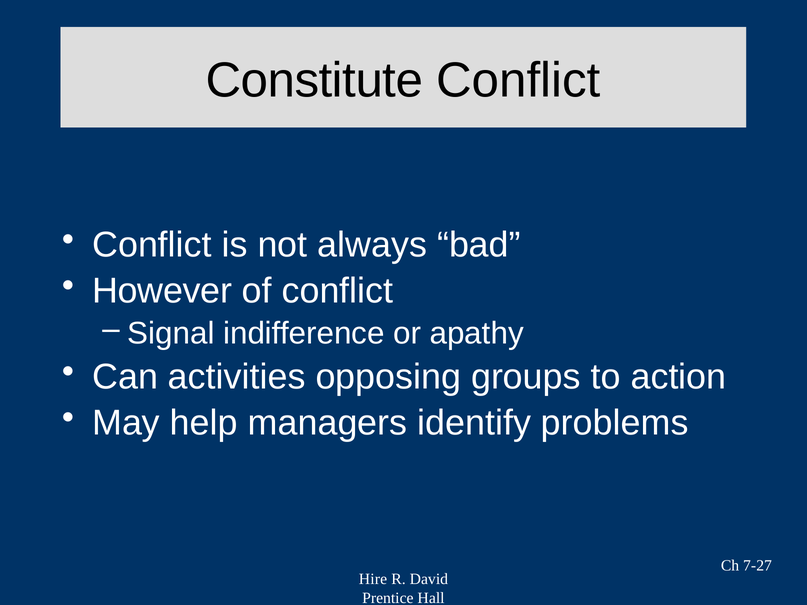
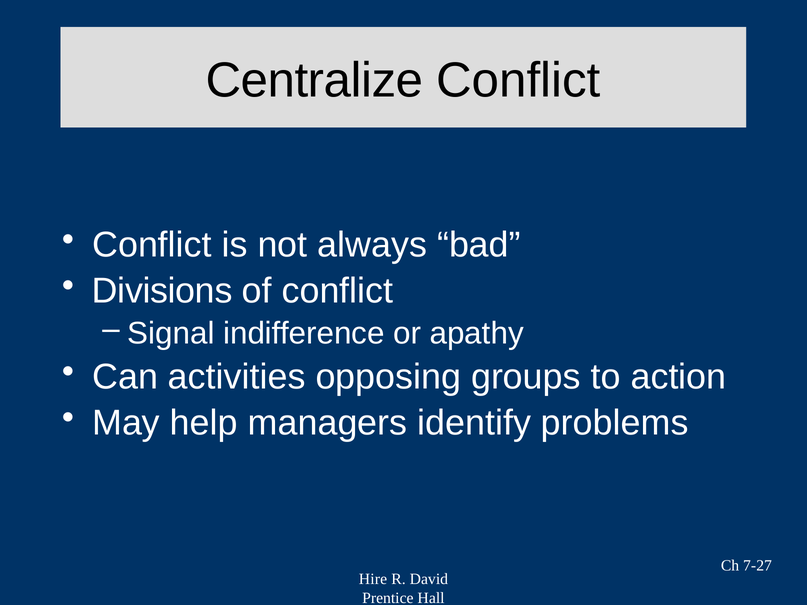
Constitute: Constitute -> Centralize (314, 81)
However: However -> Divisions (162, 291)
